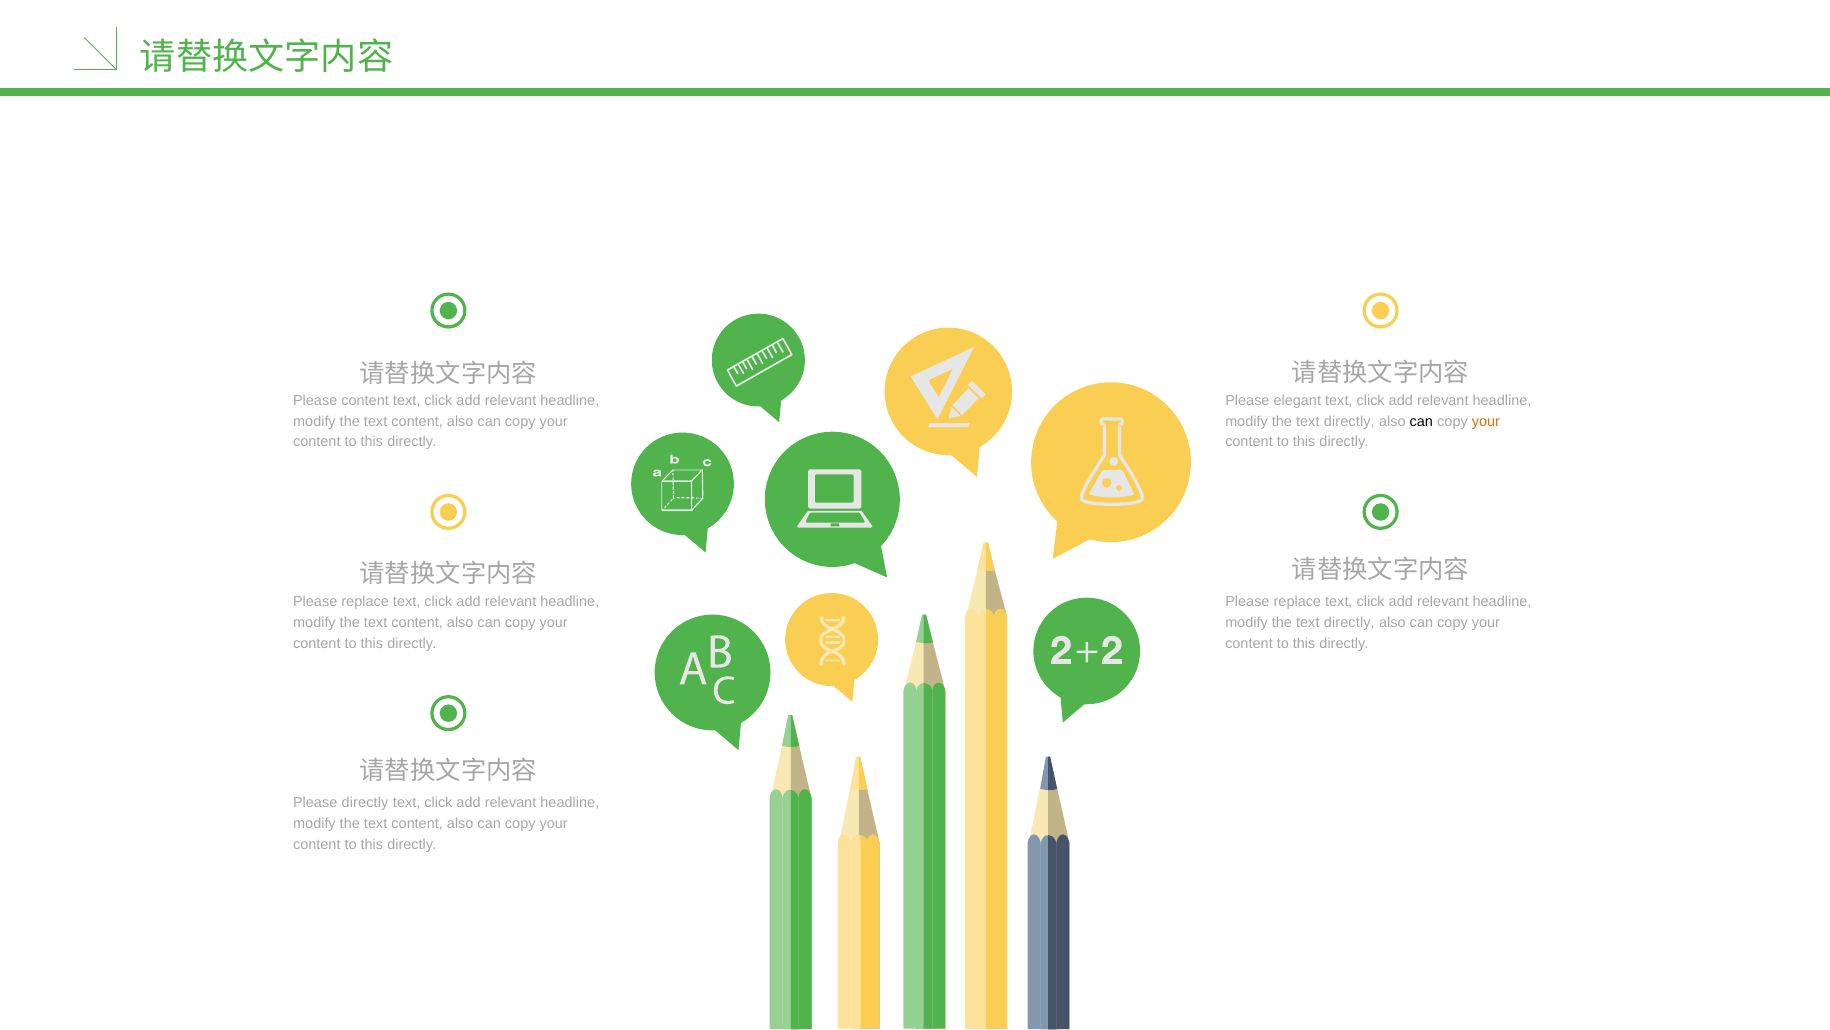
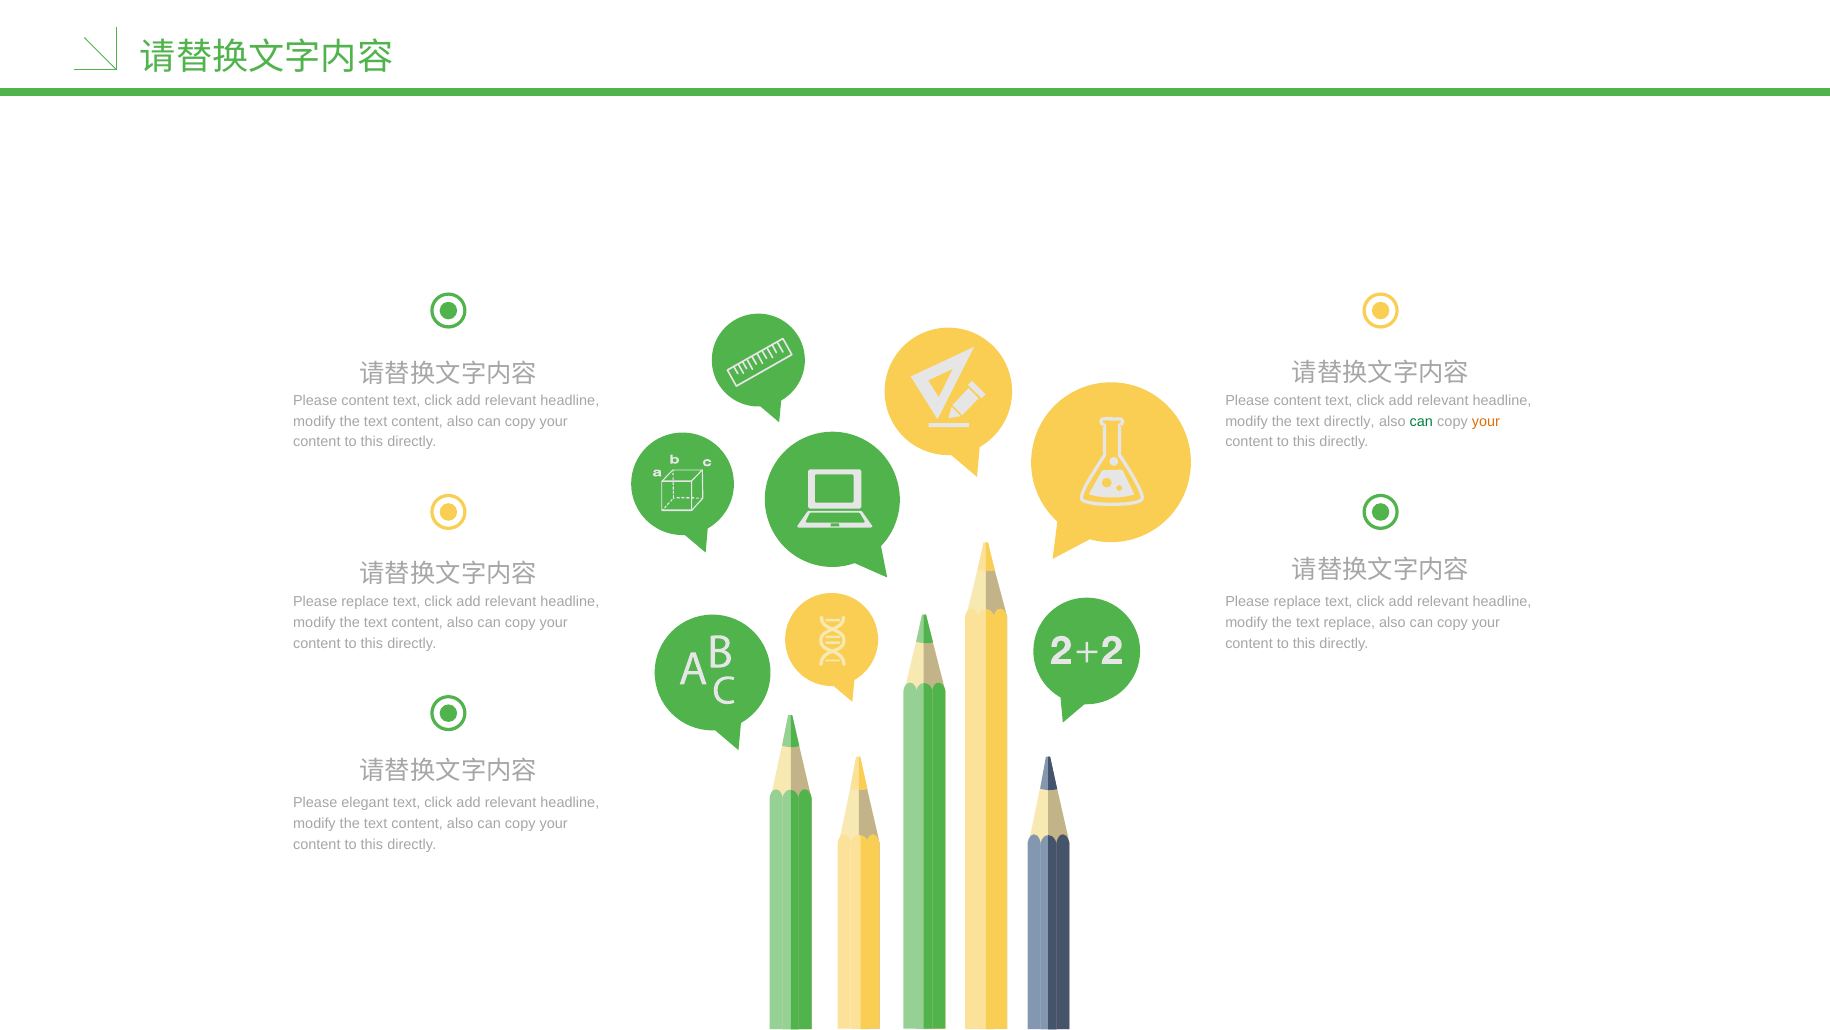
elegant: elegant -> content (1297, 400)
can colour: black -> green (1421, 421)
directly: directly -> replace (1349, 622)
Please directly: directly -> elegant (365, 803)
